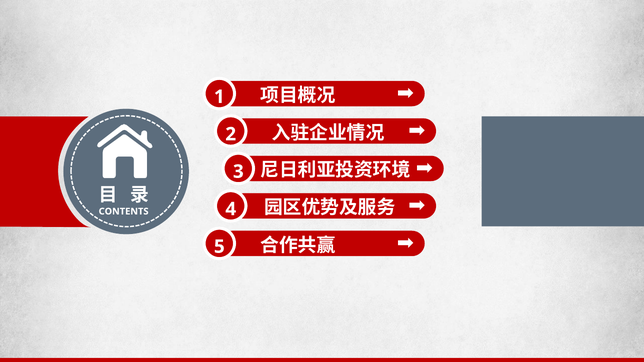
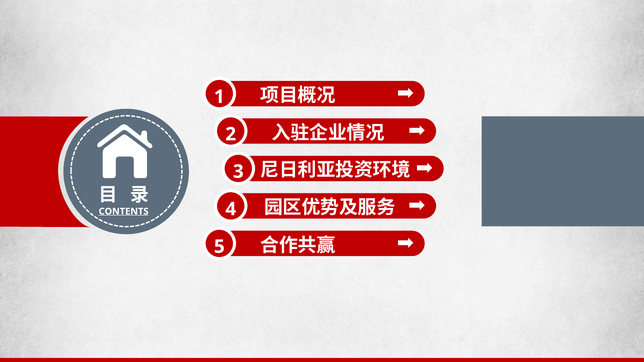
CONTENTS underline: none -> present (124, 211)
